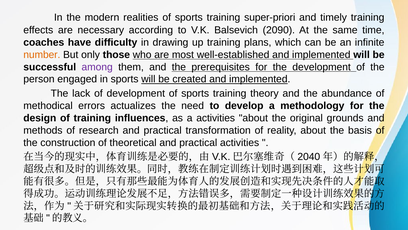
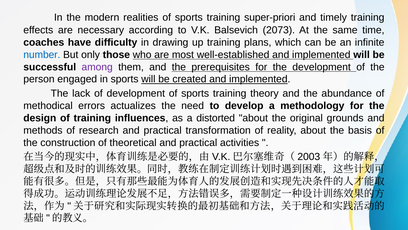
2090: 2090 -> 2073 (279, 30)
number colour: orange -> blue (42, 55)
a activities: activities -> distorted (216, 118)
2040: 2040 -> 2003 (309, 157)
